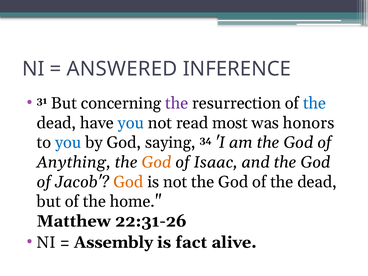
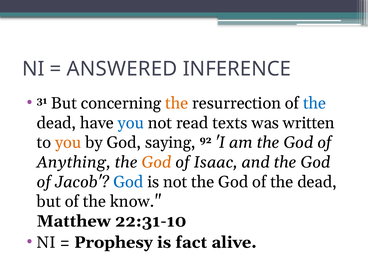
the colour: purple -> orange (177, 103)
most: most -> texts (230, 123)
honors: honors -> written (309, 123)
you colour: blue -> orange (68, 143)
34: 34 -> 92 (206, 140)
God colour: orange -> blue (128, 182)
home: home -> know (136, 202)
22:31-26: 22:31-26 -> 22:31-10 (151, 221)
Assembly: Assembly -> Prophesy (113, 242)
